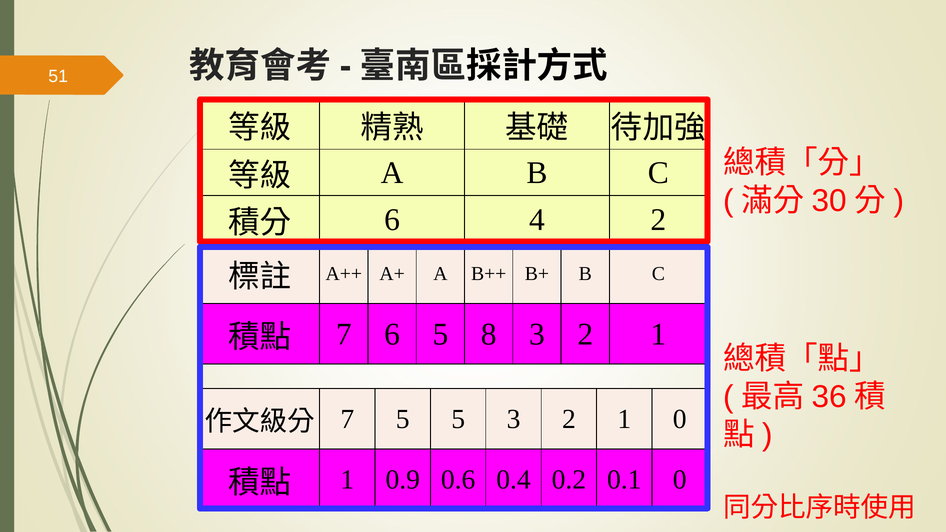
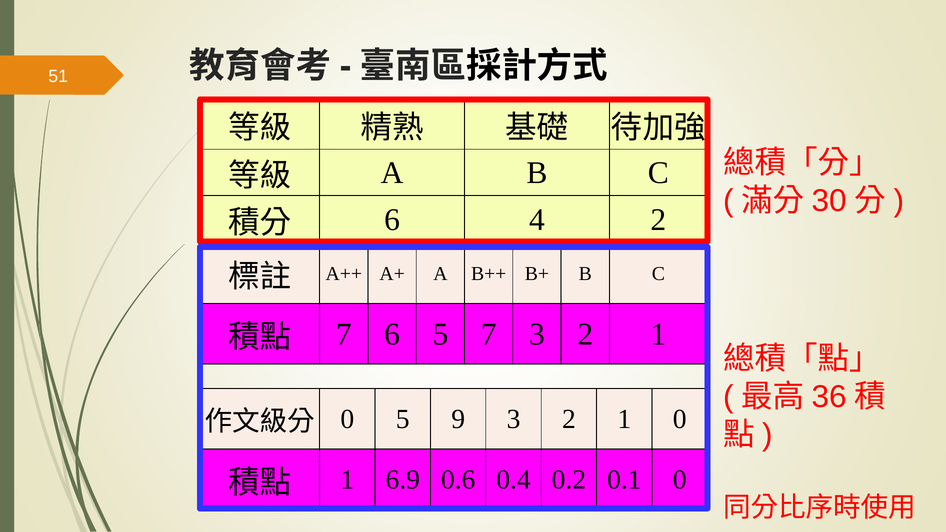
5 8: 8 -> 7 (489, 334)
7: 7 -> 0 (347, 419)
5 5: 5 -> 9 (458, 419)
0.9: 0.9 -> 6.9 (403, 480)
